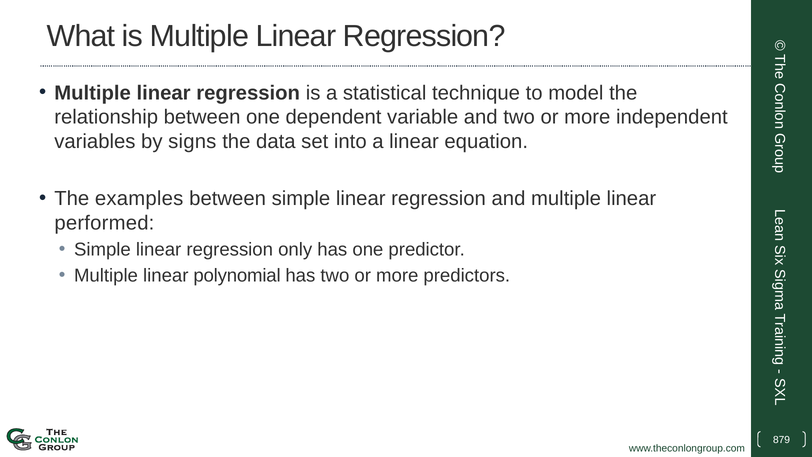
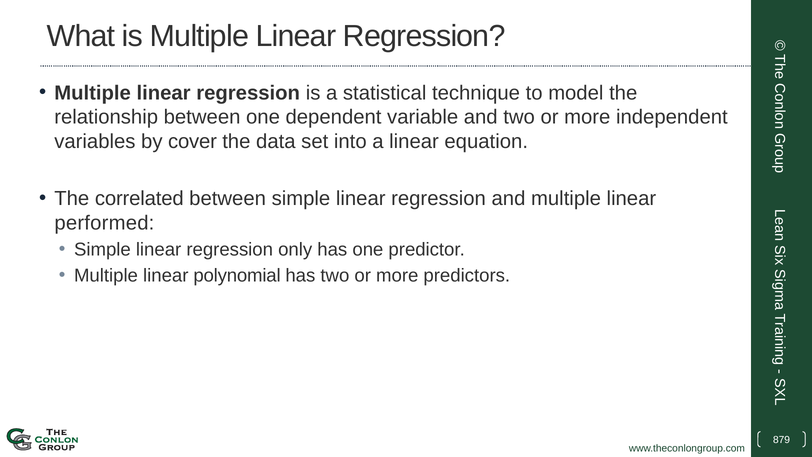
signs: signs -> cover (192, 141)
examples: examples -> correlated (139, 198)
